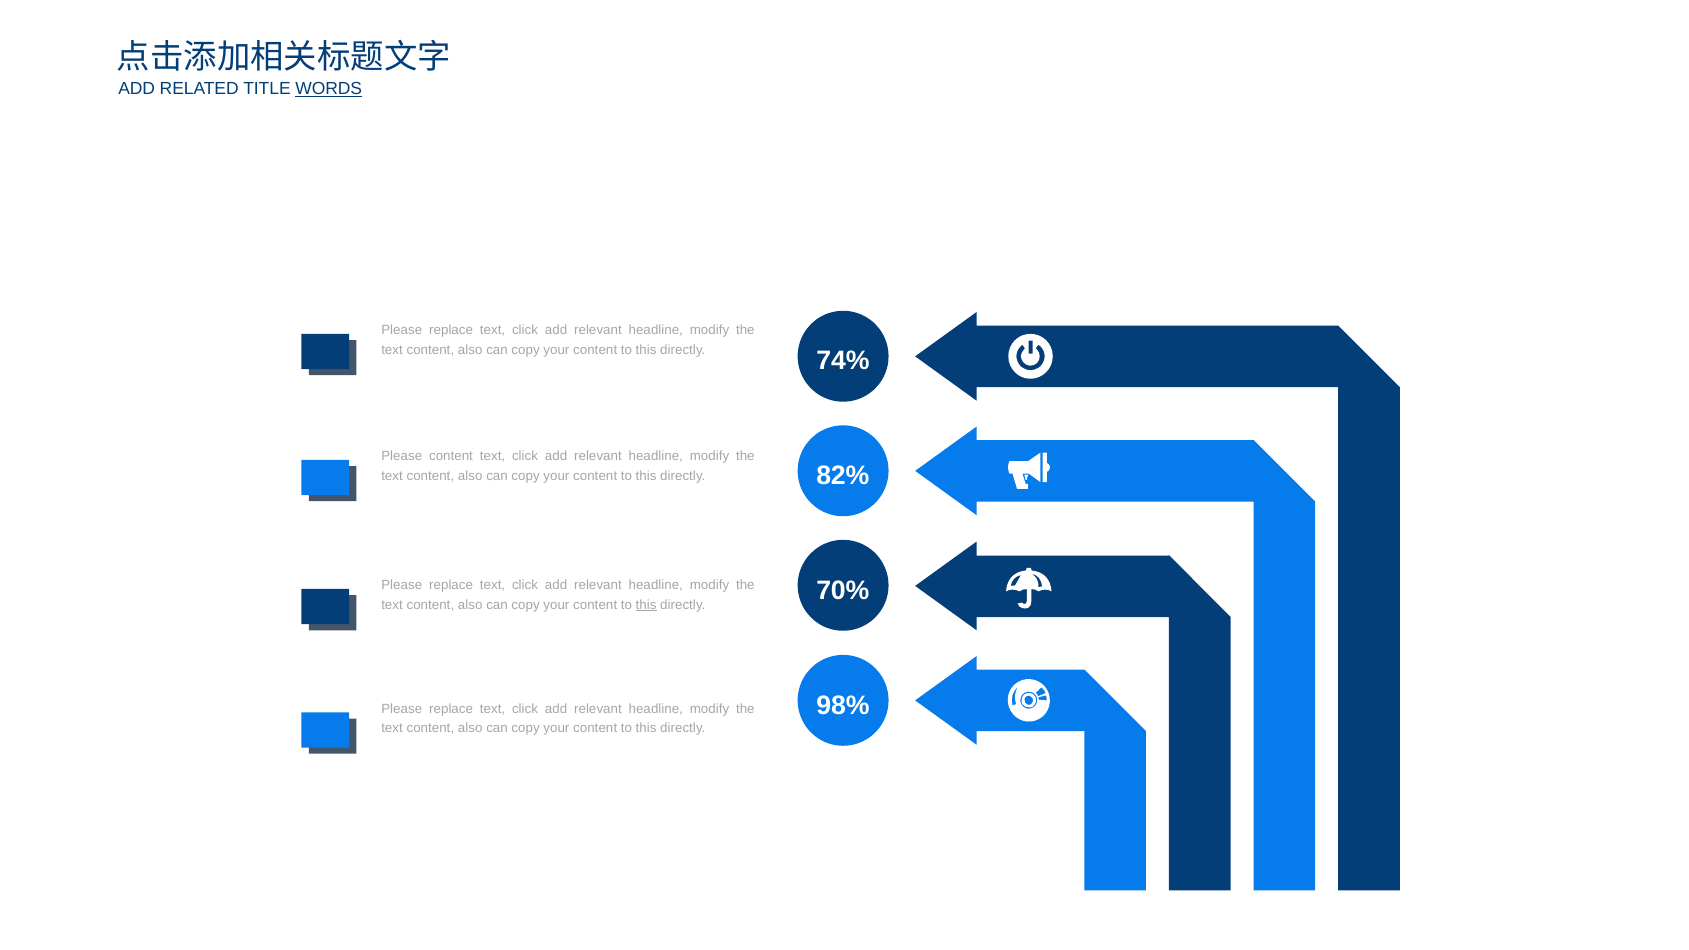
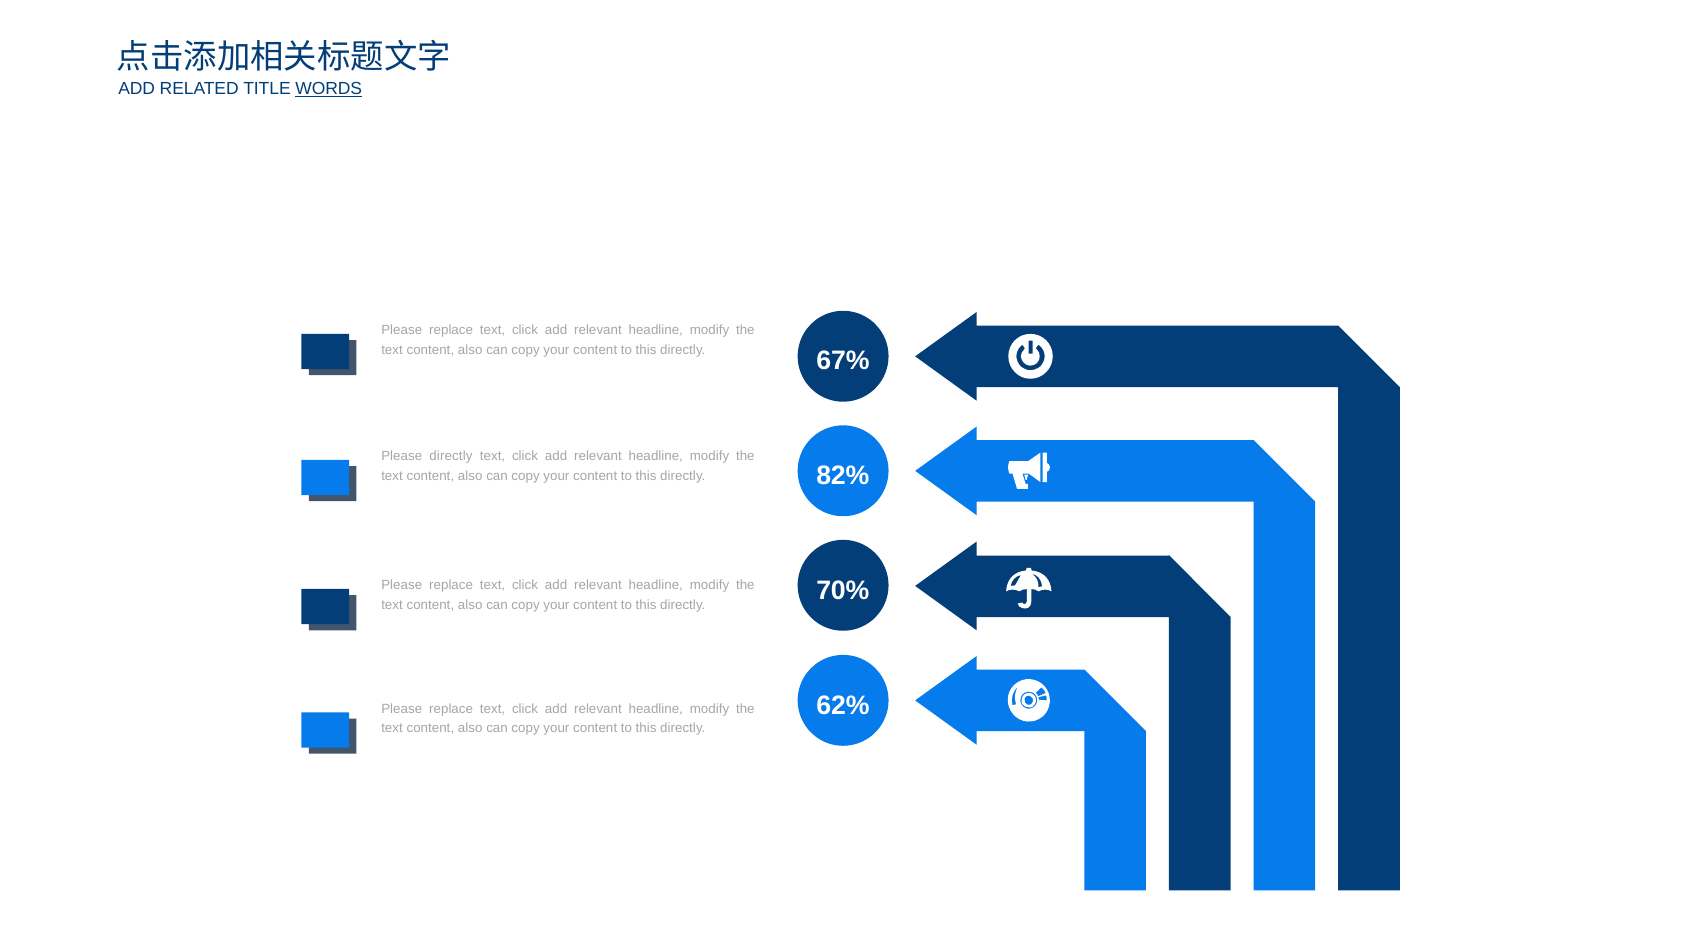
74%: 74% -> 67% (843, 361)
Please content: content -> directly (451, 457)
this underline: present -> none (646, 605)
98%: 98% -> 62% (843, 705)
